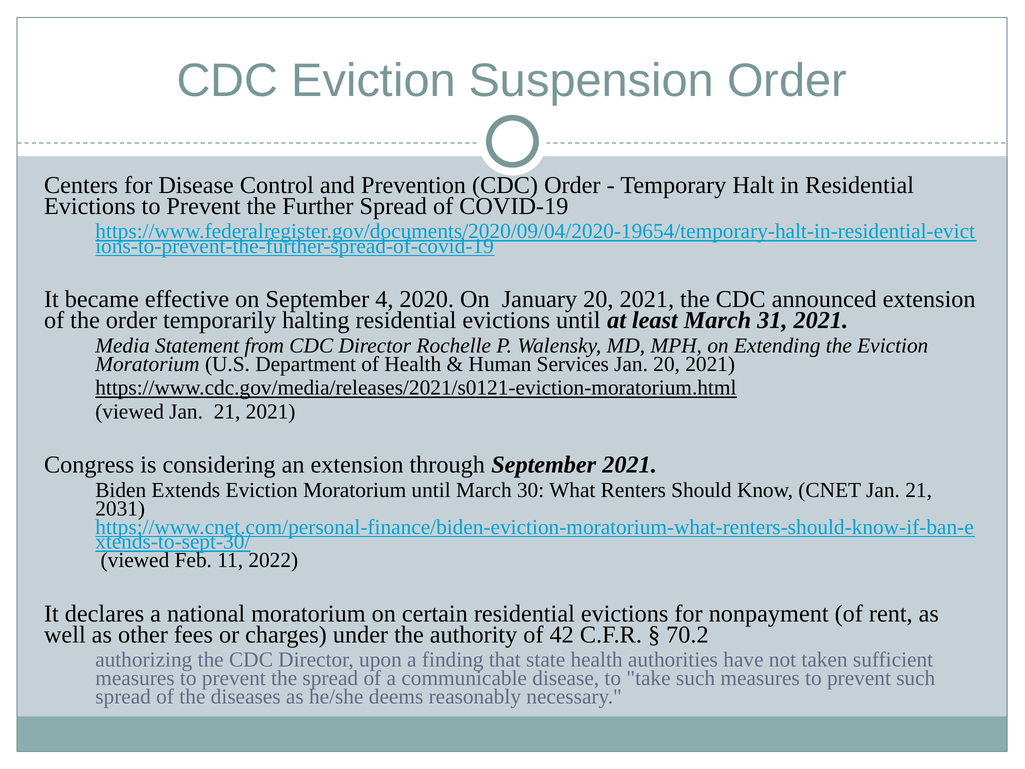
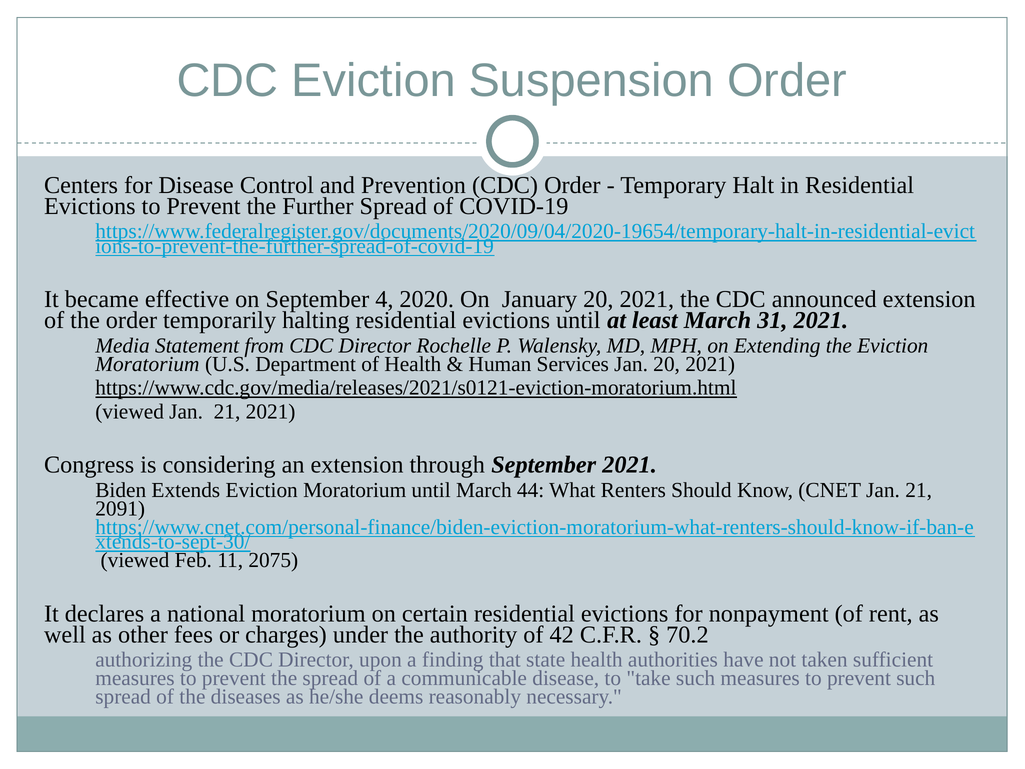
30: 30 -> 44 (531, 490)
2031: 2031 -> 2091 (120, 508)
2022: 2022 -> 2075 (273, 560)
